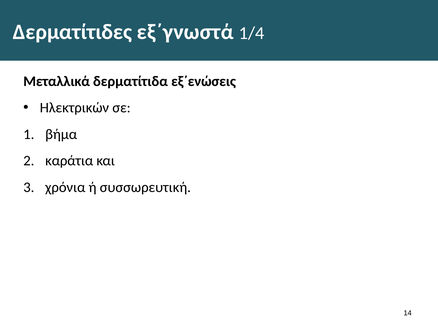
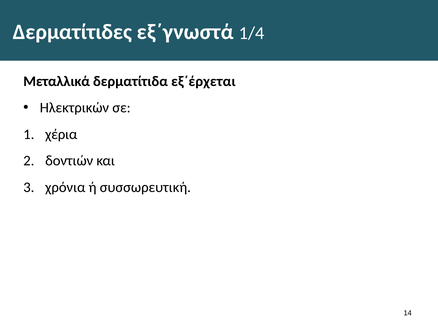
εξ΄ενώσεις: εξ΄ενώσεις -> εξ΄έρχεται (203, 81)
βήμα: βήμα -> χέρια (61, 134)
καράτια: καράτια -> δοντιών (69, 161)
